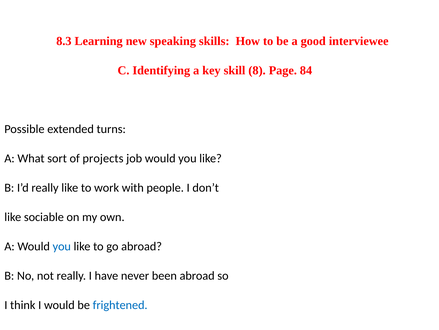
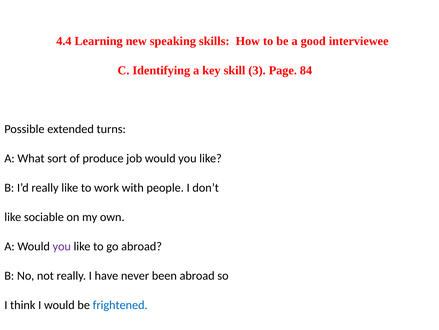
8.3: 8.3 -> 4.4 (64, 41)
8: 8 -> 3 (257, 70)
projects: projects -> produce (103, 158)
you colour: blue -> purple (62, 246)
